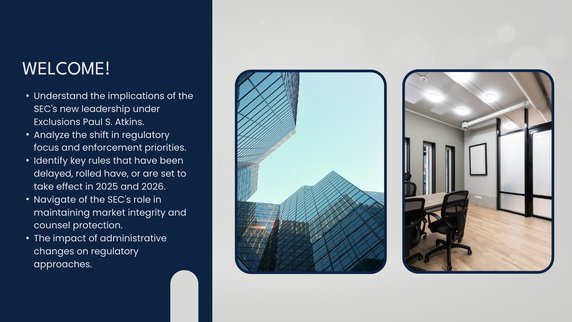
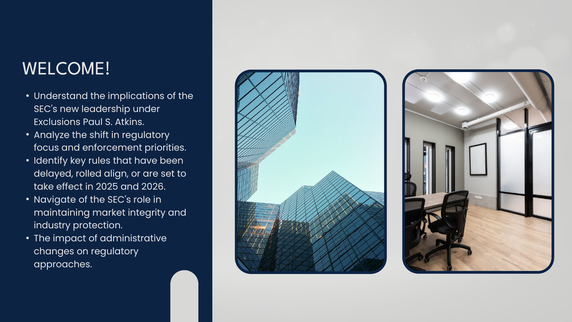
rolled have: have -> align (116, 174)
counsel: counsel -> industry (52, 225)
